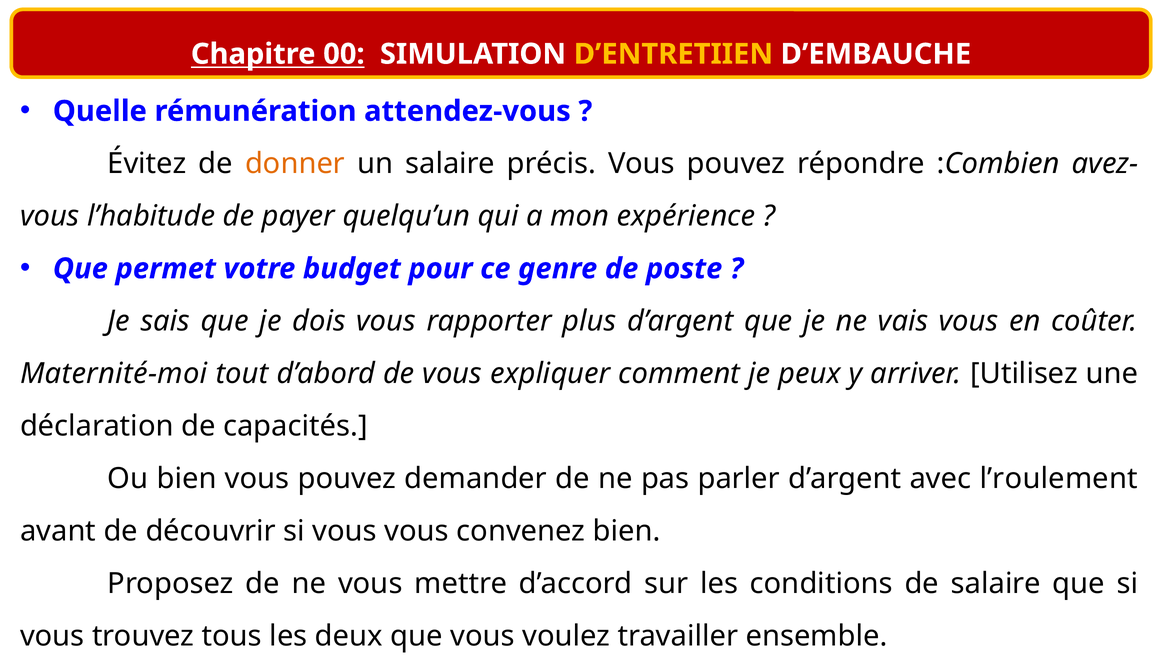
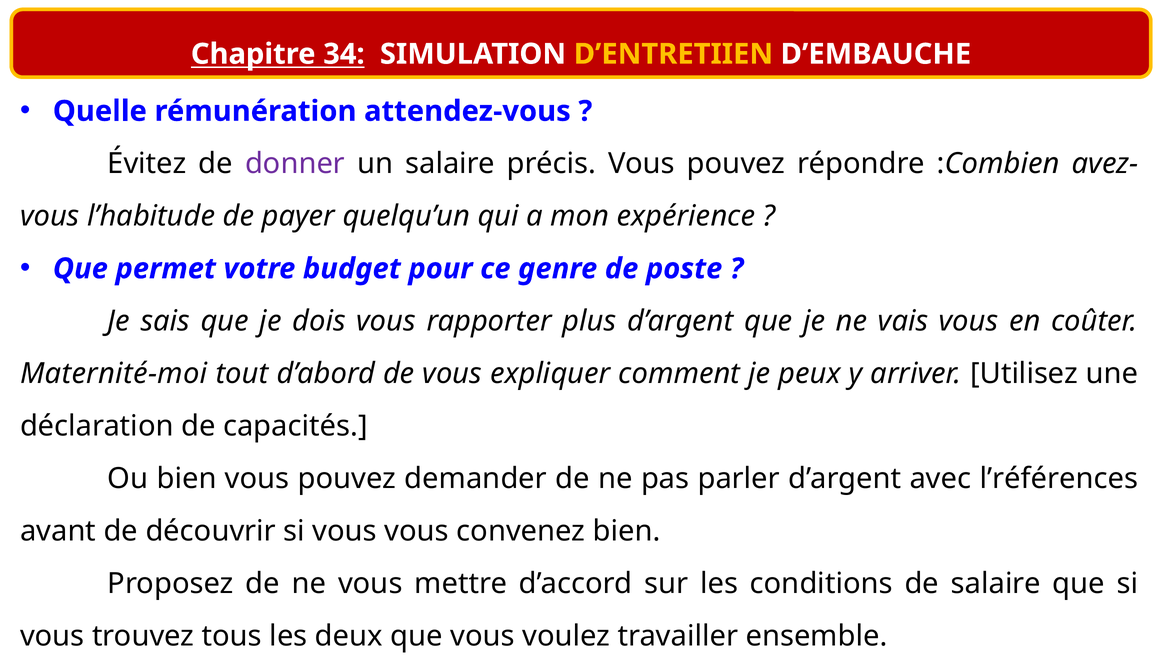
00: 00 -> 34 (344, 54)
donner colour: orange -> purple (295, 164)
l’roulement: l’roulement -> l’références (1059, 479)
